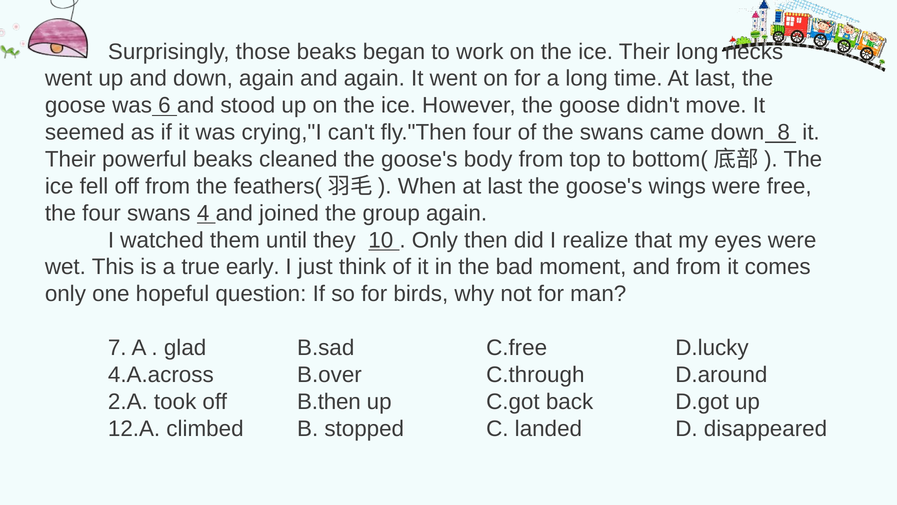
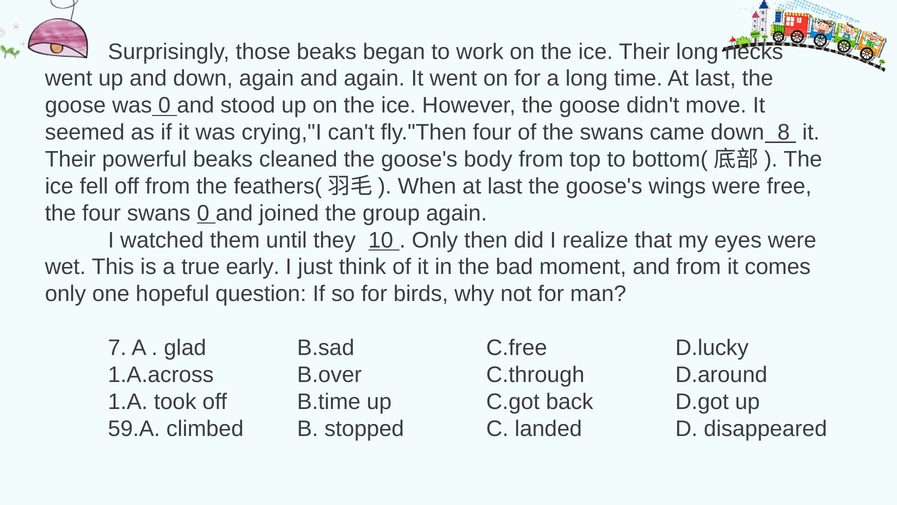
was 6: 6 -> 0 (164, 105)
swans 4: 4 -> 0 (203, 213)
4.A.across: 4.A.across -> 1.A.across (161, 374)
2.A: 2.A -> 1.A (128, 401)
B.then: B.then -> B.time (329, 401)
12.A: 12.A -> 59.A (134, 428)
